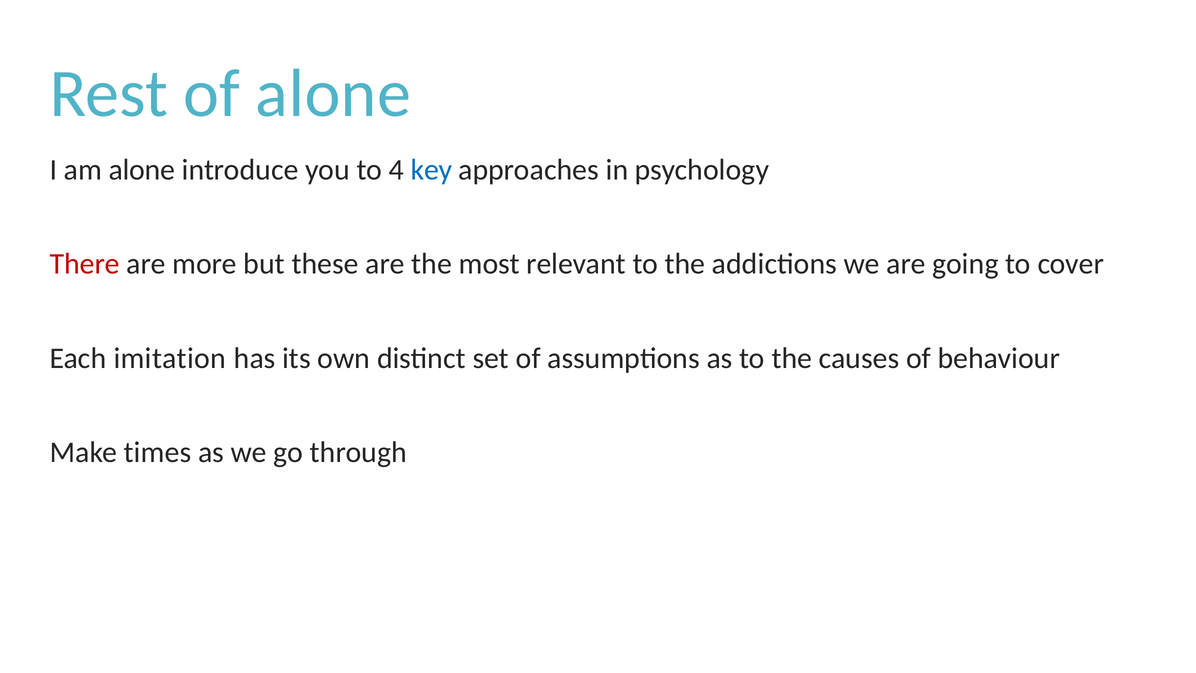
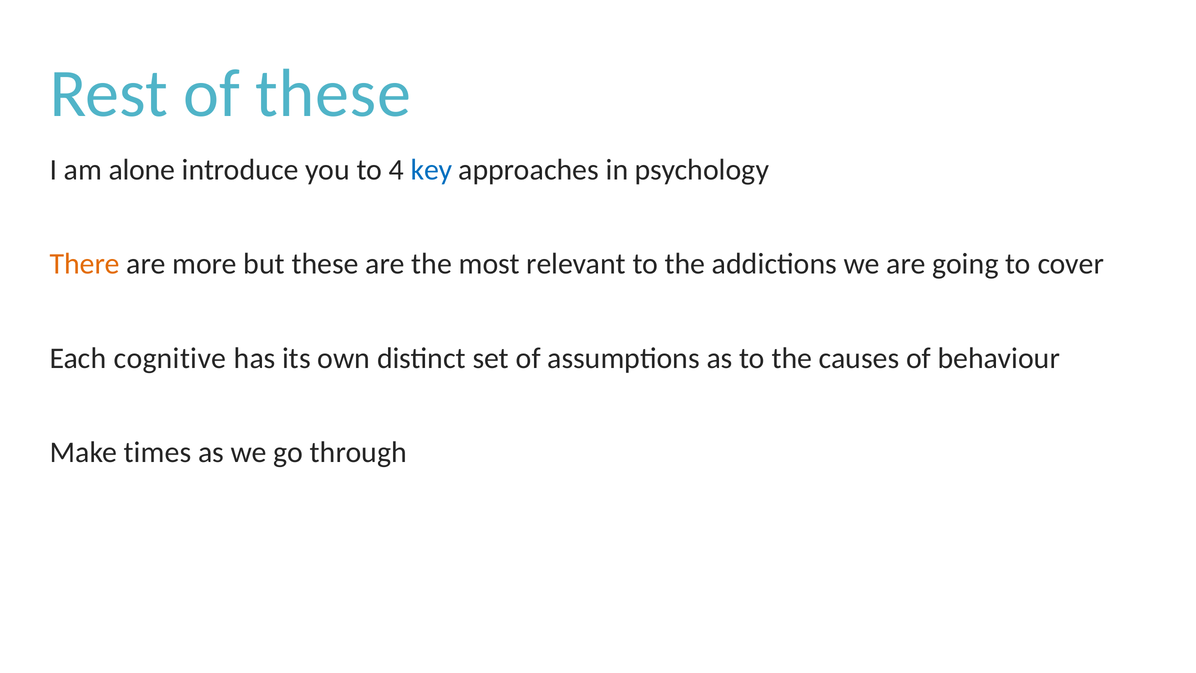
of alone: alone -> these (333, 94)
There colour: red -> orange (85, 264)
imitation: imitation -> cognitive (170, 358)
